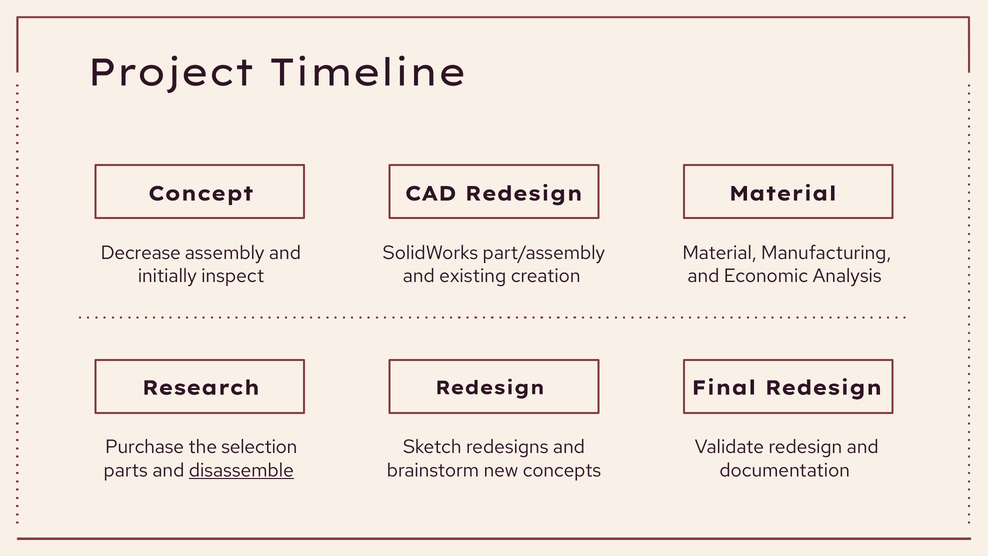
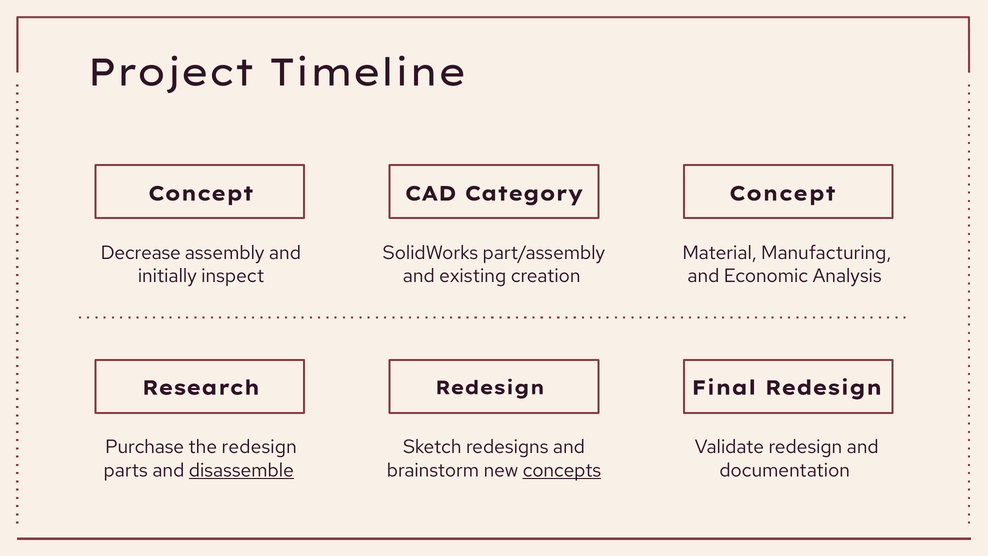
CAD Redesign: Redesign -> Category (524, 194)
Material: Material -> Concept (783, 194)
the selection: selection -> redesign (259, 447)
concepts underline: none -> present (562, 470)
